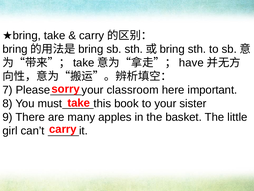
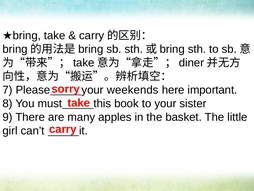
have: have -> diner (191, 63)
classroom: classroom -> weekends (133, 90)
